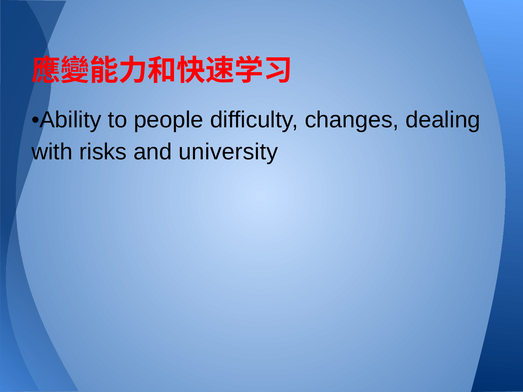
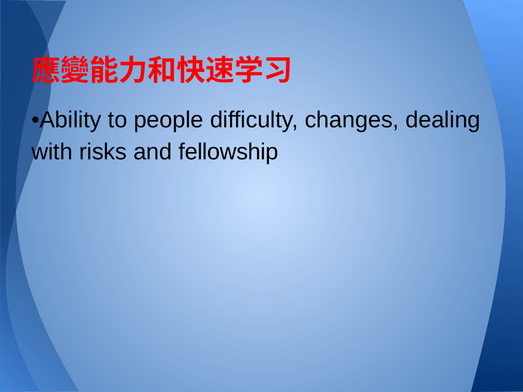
university: university -> fellowship (228, 152)
